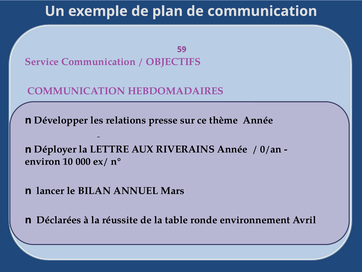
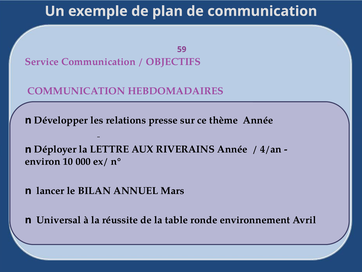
0/an: 0/an -> 4/an (271, 149)
Déclarées: Déclarées -> Universal (59, 220)
